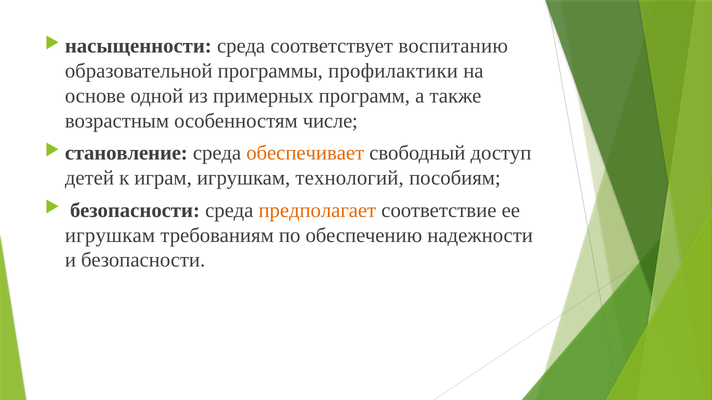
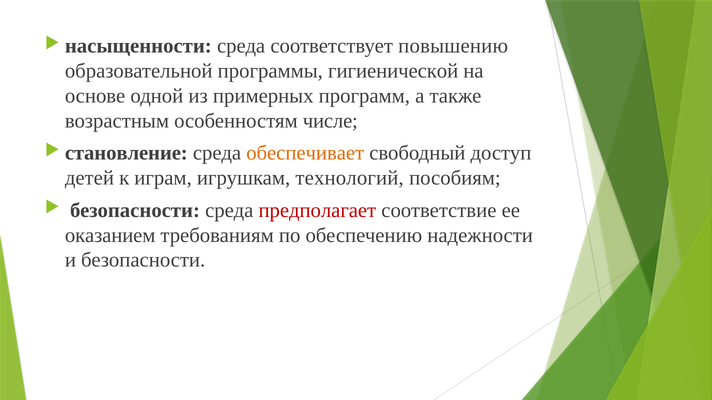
воспитанию: воспитанию -> повышению (453, 46)
профилактики: профилактики -> гигиенической (393, 71)
предполагает colour: orange -> red (317, 211)
игрушкам: игрушкам -> оказанием (110, 235)
